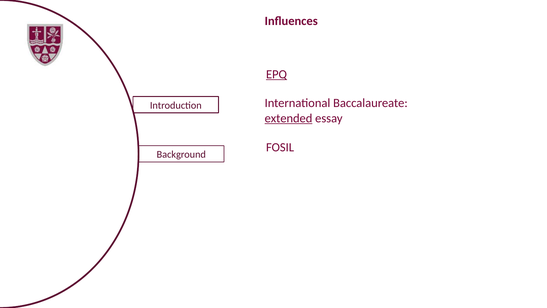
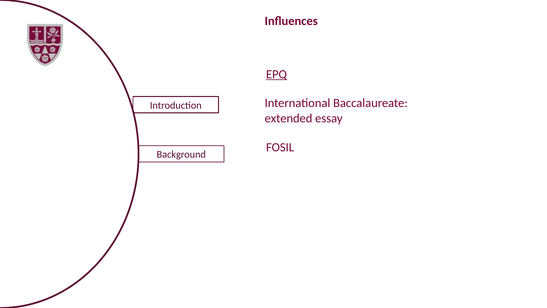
extended underline: present -> none (288, 118)
